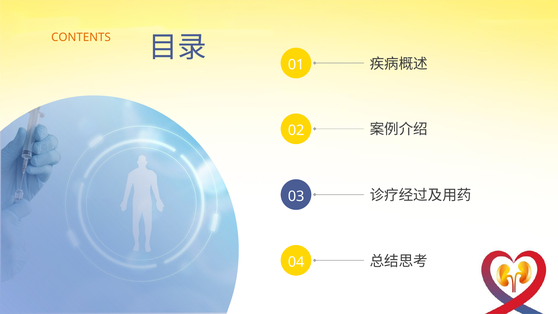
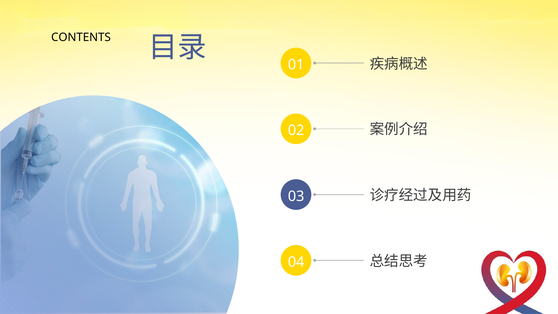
CONTENTS colour: orange -> black (81, 37)
